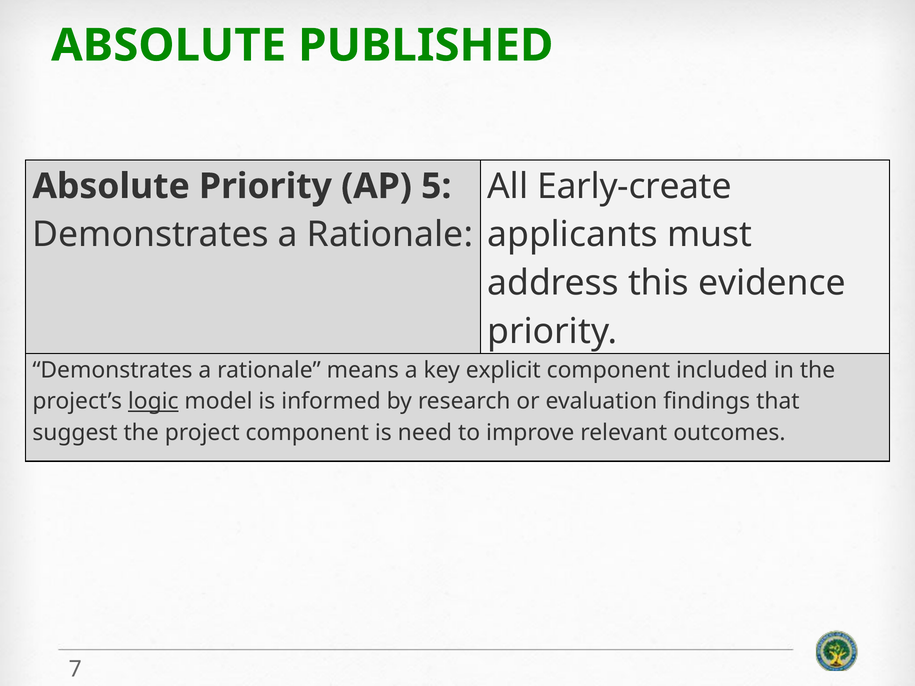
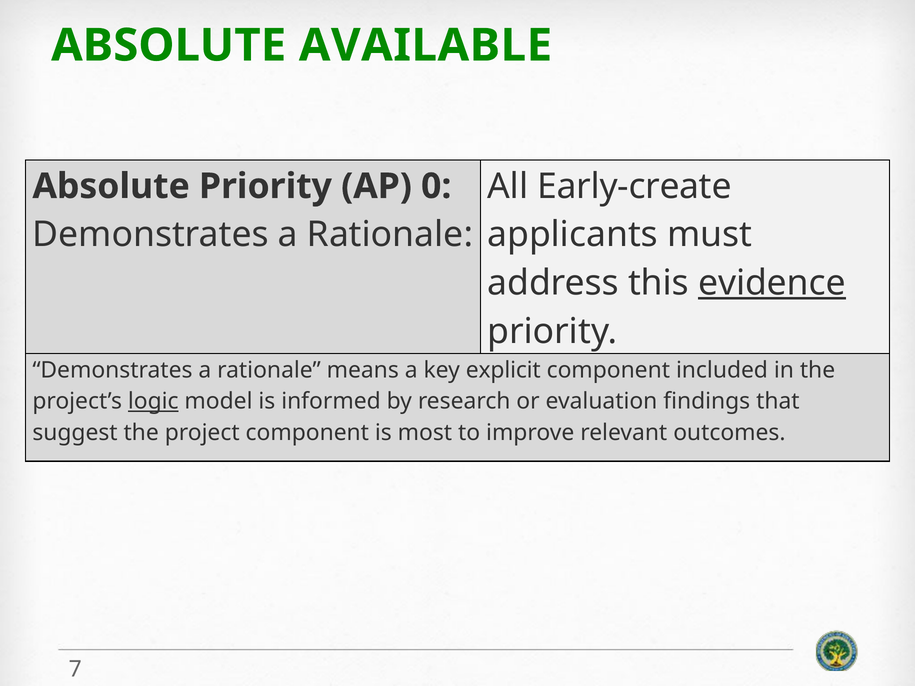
PUBLISHED: PUBLISHED -> AVAILABLE (425, 45)
5: 5 -> 0 (436, 186)
evidence underline: none -> present (772, 283)
need: need -> most (425, 433)
